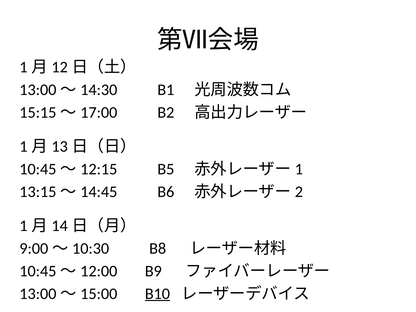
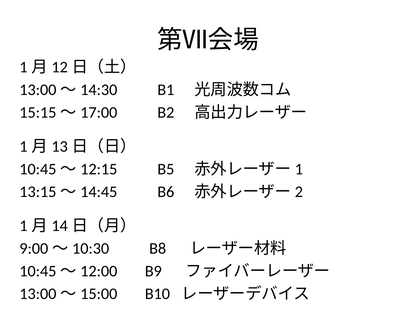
B10 underline: present -> none (157, 294)
